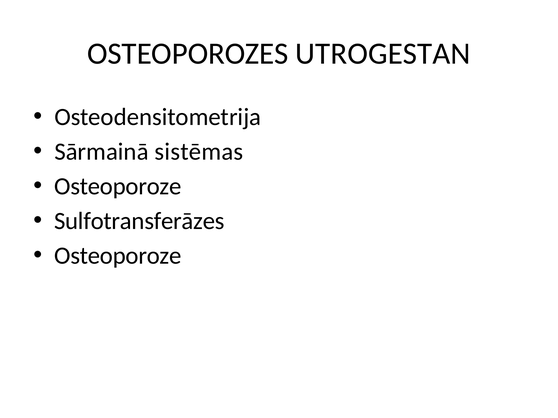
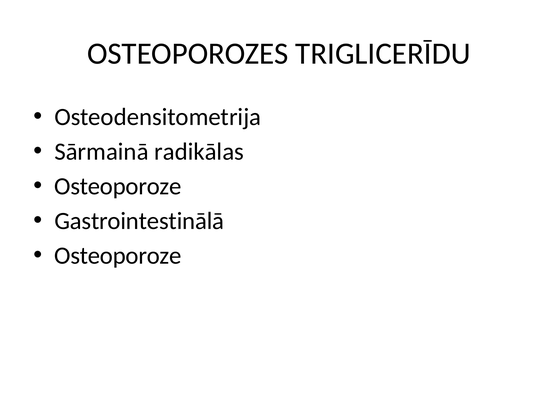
UTROGESTAN: UTROGESTAN -> TRIGLICERĪDU (383, 54)
sistēmas: sistēmas -> radikālas (199, 152)
Sulfotransferāzes: Sulfotransferāzes -> Gastrointestinālā (139, 221)
